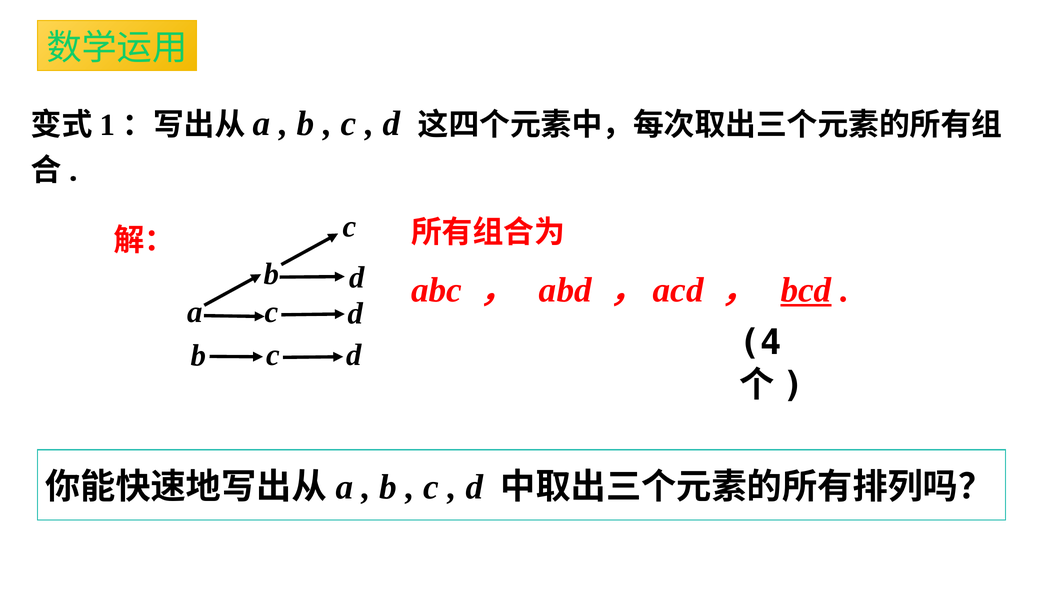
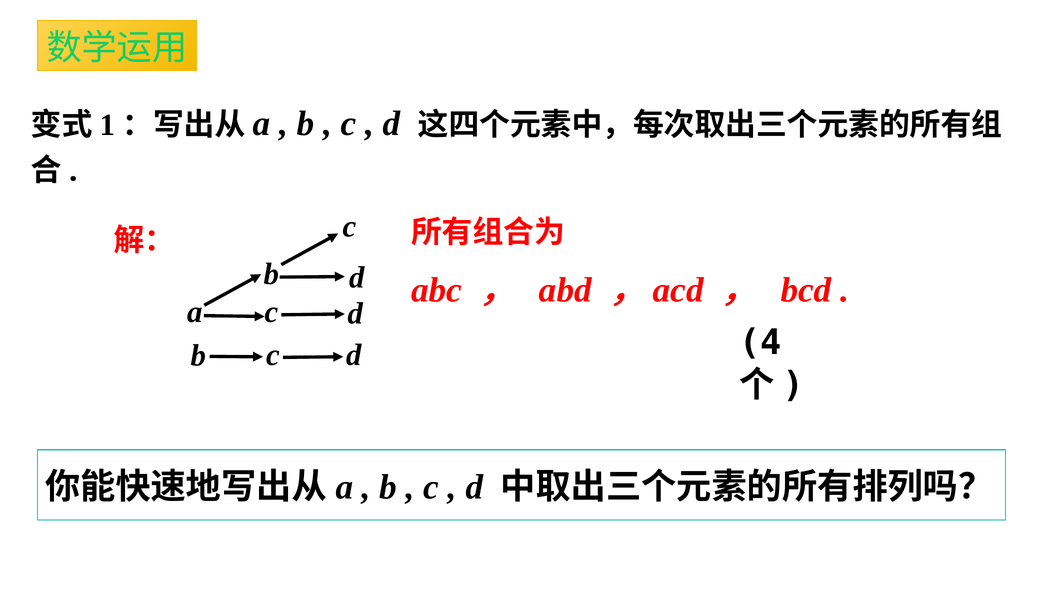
bcd underline: present -> none (806, 290)
